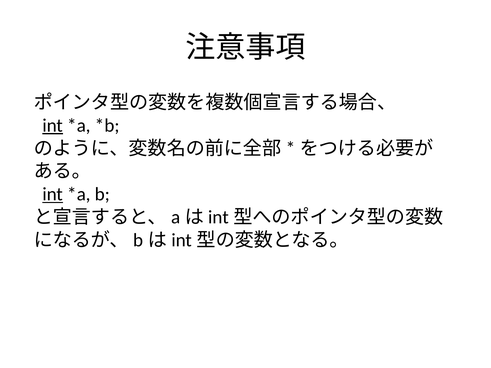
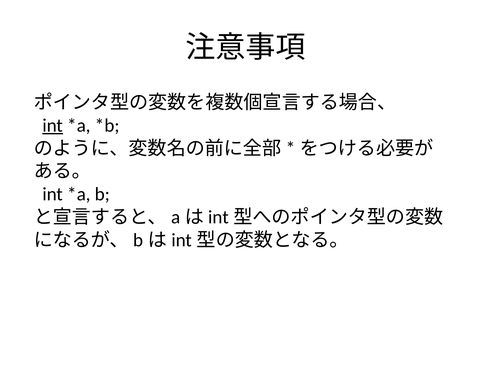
int underline: present -> none (53, 194)
